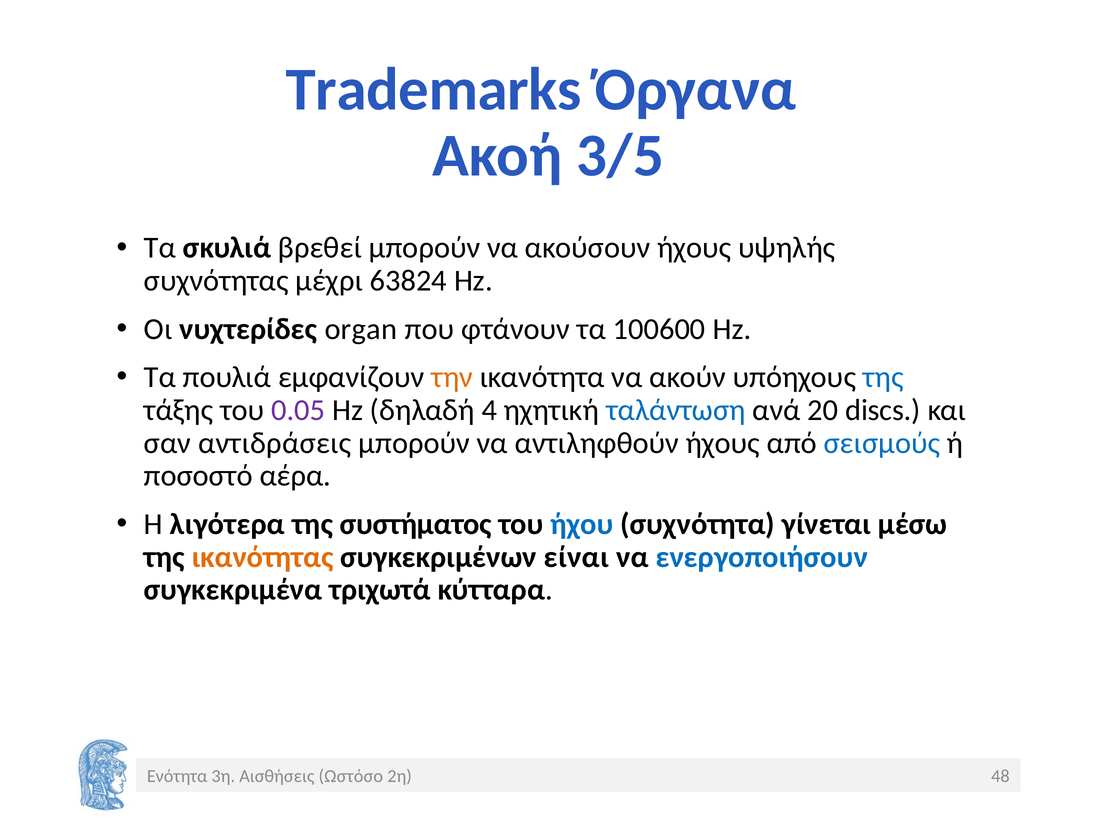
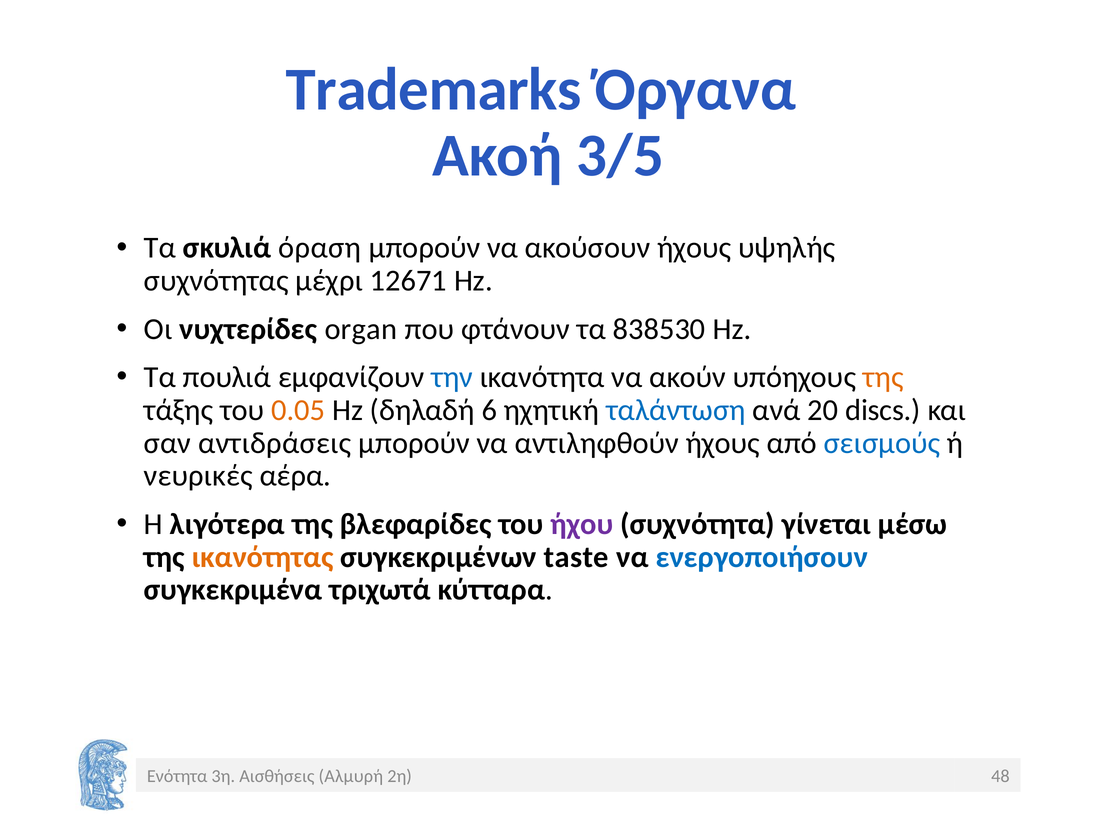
βρεθεί: βρεθεί -> όραση (320, 248)
63824: 63824 -> 12671 (408, 281)
100600: 100600 -> 838530 (659, 329)
την colour: orange -> blue (452, 377)
της colour: blue -> orange (883, 377)
0.05 colour: purple -> orange (298, 410)
4: 4 -> 6 (489, 410)
ποσοστό: ποσοστό -> νευρικές (198, 476)
συστήματος: συστήματος -> βλεφαρίδες (416, 524)
ήχου colour: blue -> purple (582, 524)
είναι: είναι -> taste (576, 557)
Ωστόσο: Ωστόσο -> Αλμυρή (351, 776)
